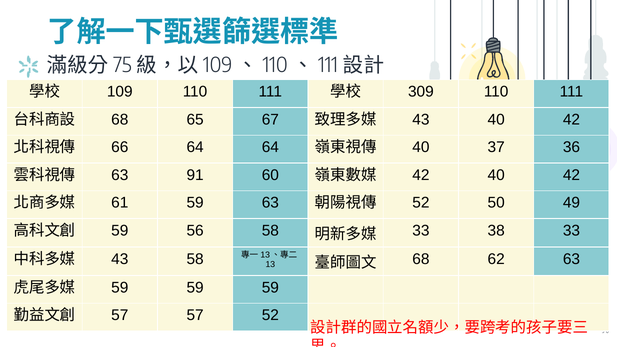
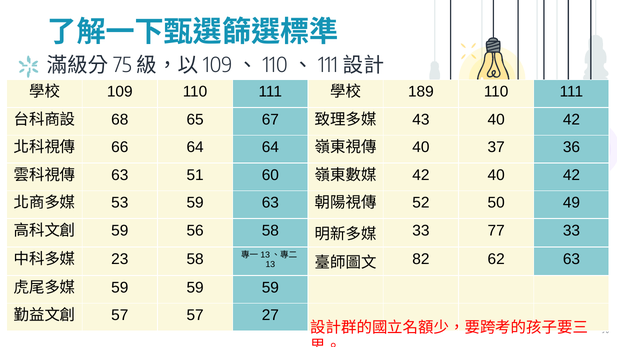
309: 309 -> 189 (421, 92)
91: 91 -> 51 (195, 175)
61: 61 -> 53 (120, 203)
38: 38 -> 77 (496, 230)
43: 43 -> 23 (120, 259)
68: 68 -> 82 (421, 259)
57 52: 52 -> 27 (270, 315)
